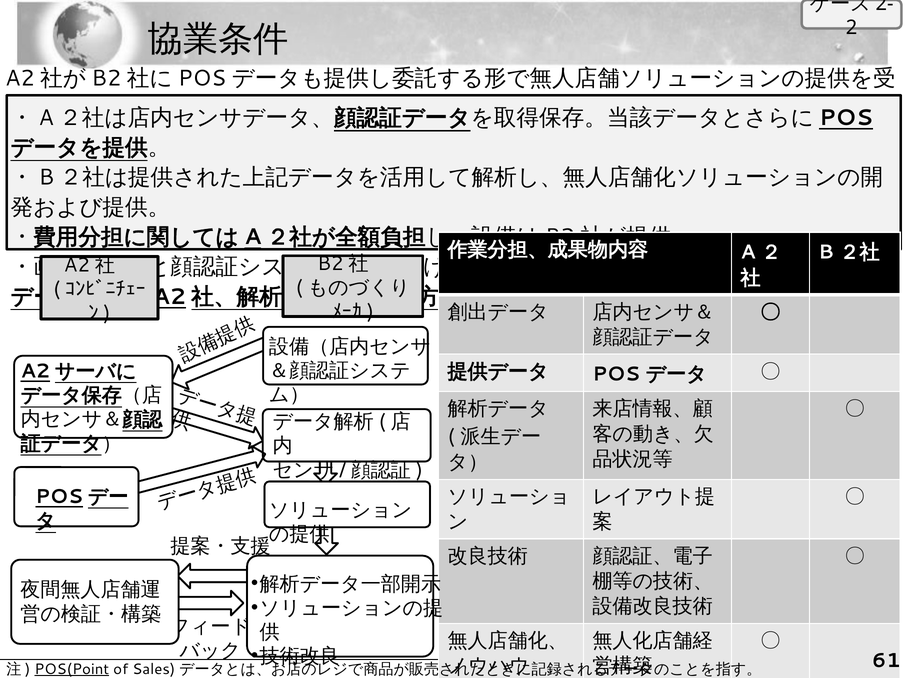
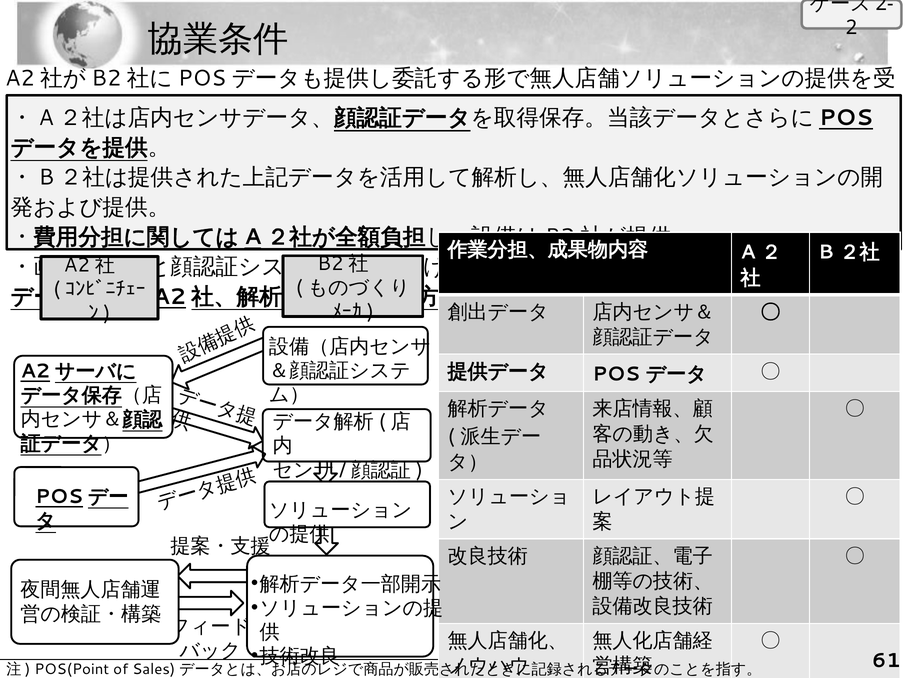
POS(Point underline: present -> none (72, 670)
